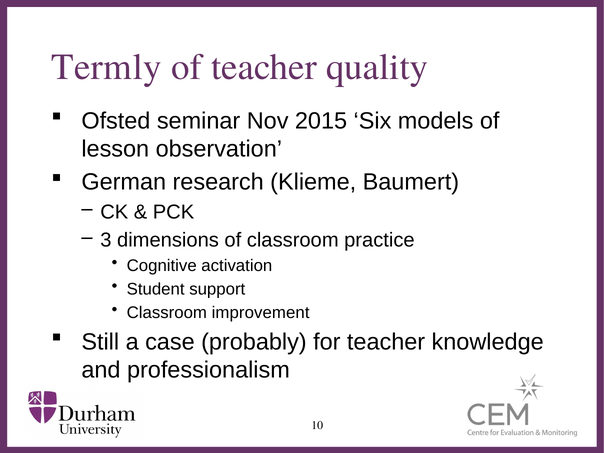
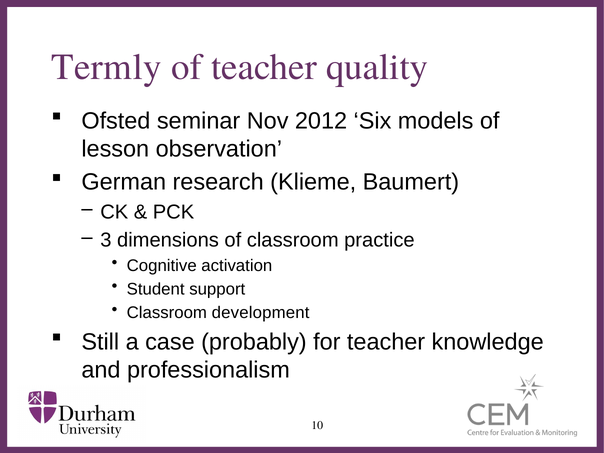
2015: 2015 -> 2012 (321, 121)
improvement: improvement -> development (261, 313)
